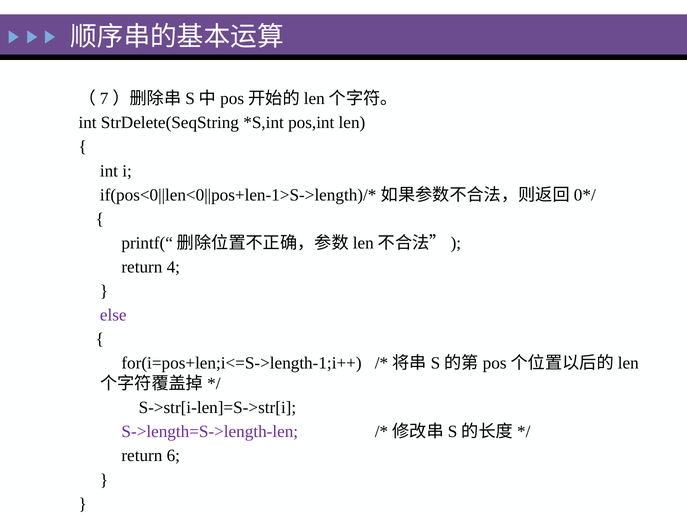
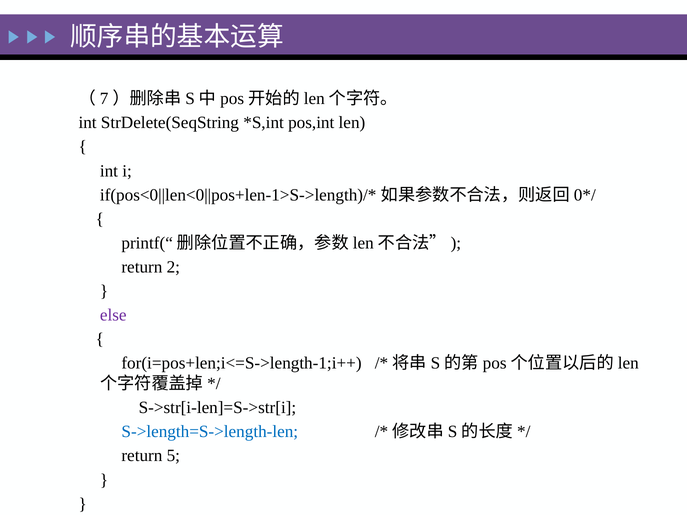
4: 4 -> 2 (173, 267)
S->length=S->length-len colour: purple -> blue (210, 432)
6: 6 -> 5 (173, 456)
